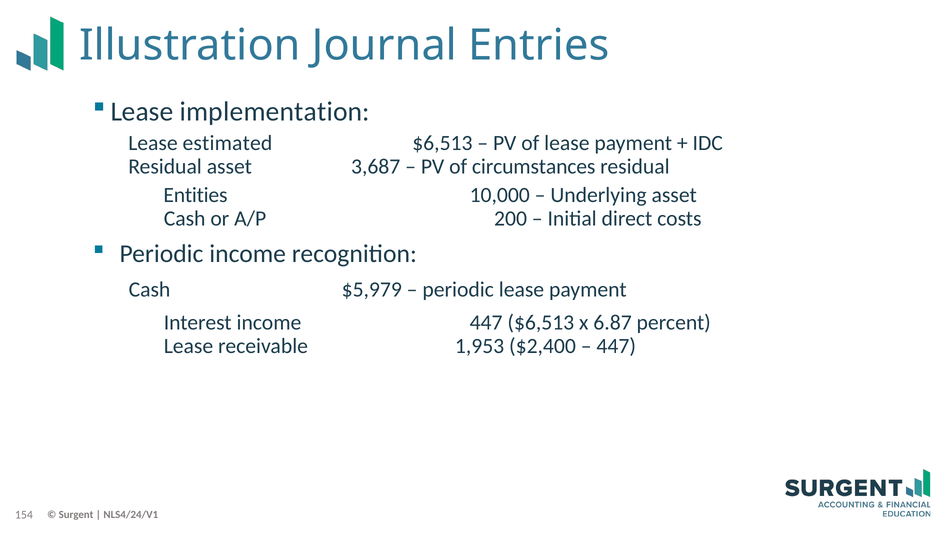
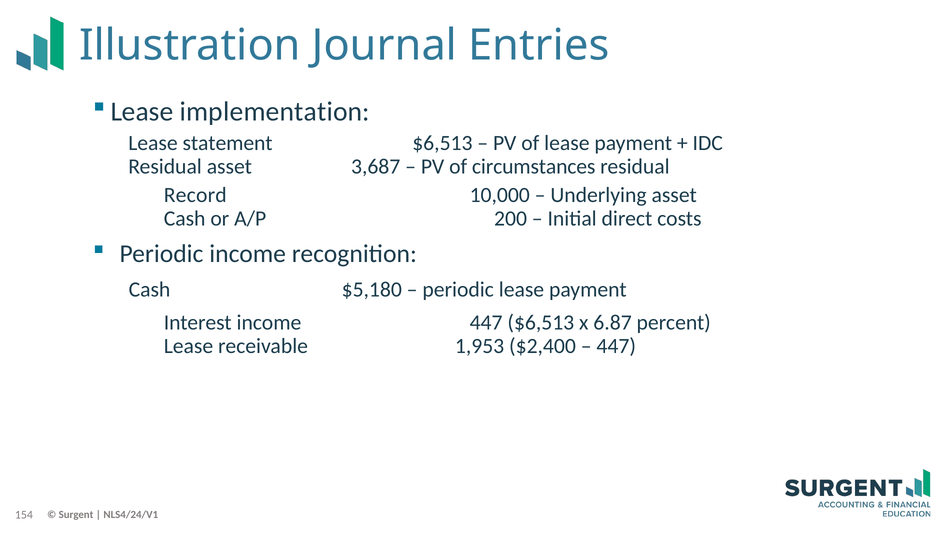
estimated: estimated -> statement (228, 143)
Entities: Entities -> Record (195, 195)
$5,979: $5,979 -> $5,180 (372, 289)
